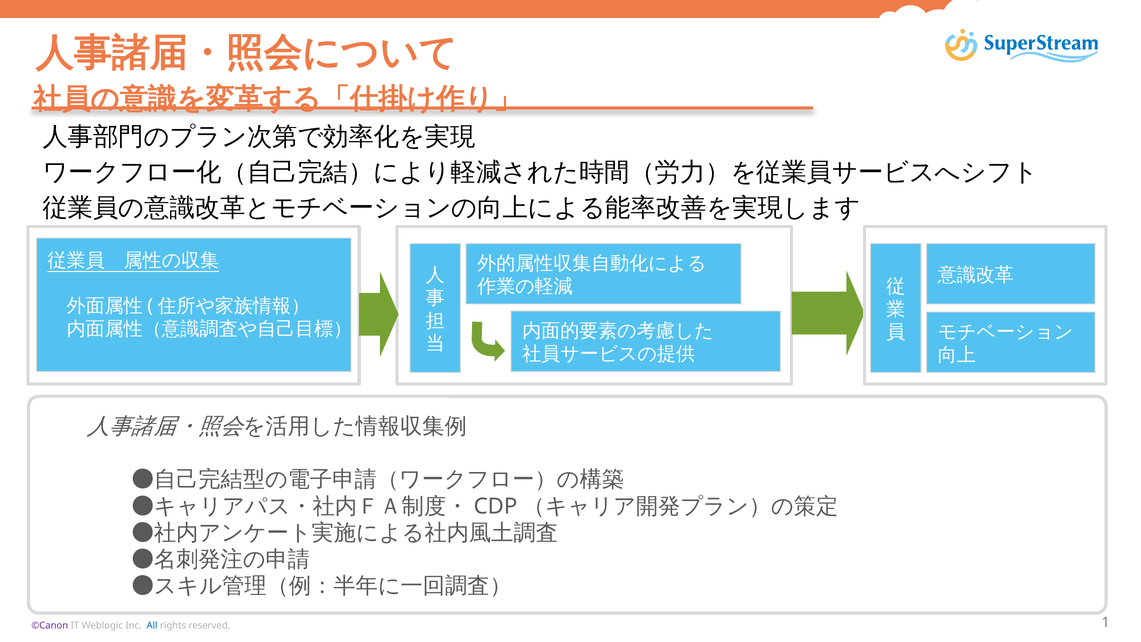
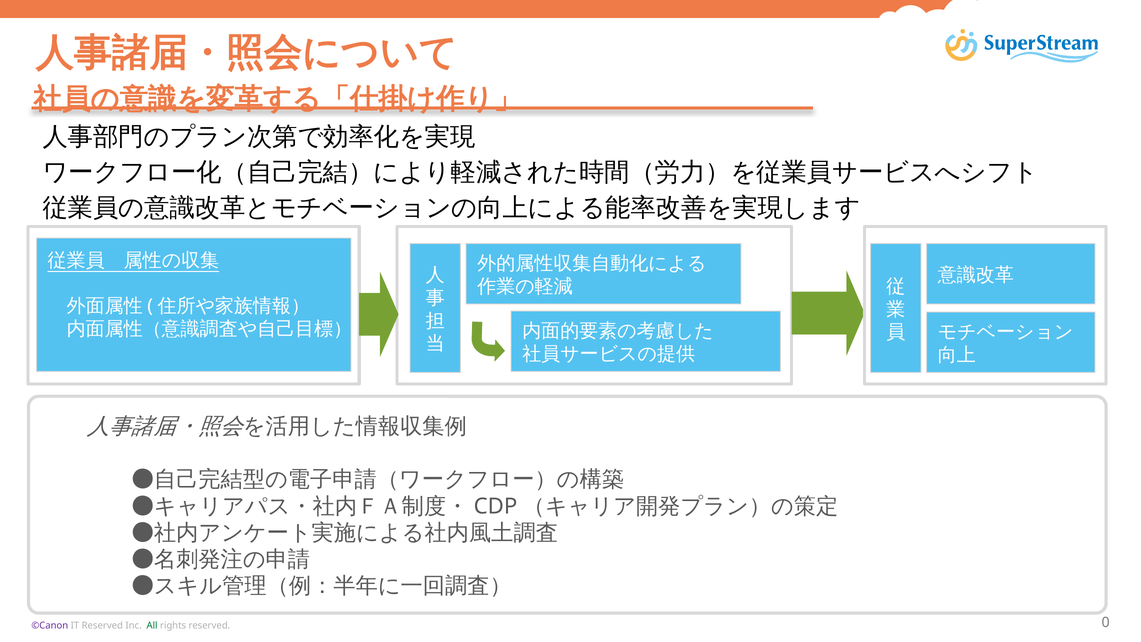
IT Weblogic: Weblogic -> Reserved (102, 626)
All colour: blue -> green (152, 626)
1: 1 -> 0 (1106, 622)
